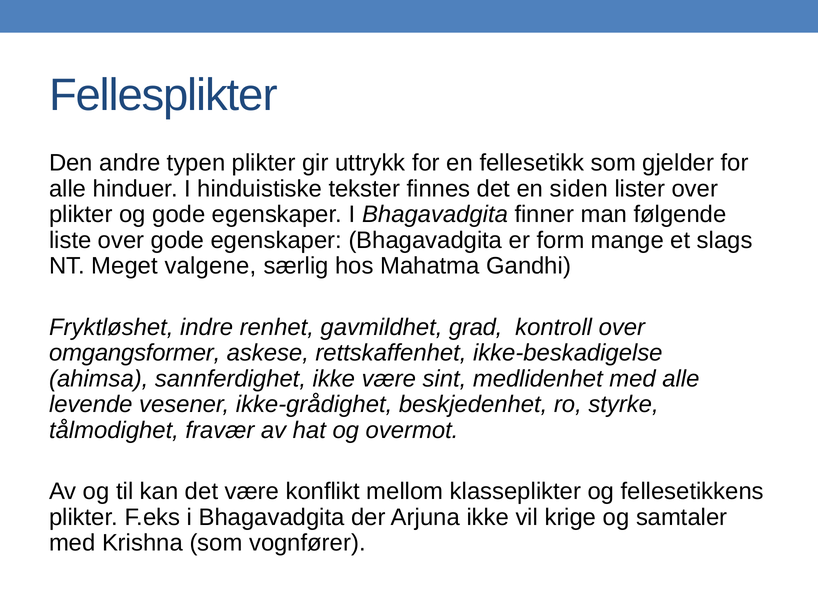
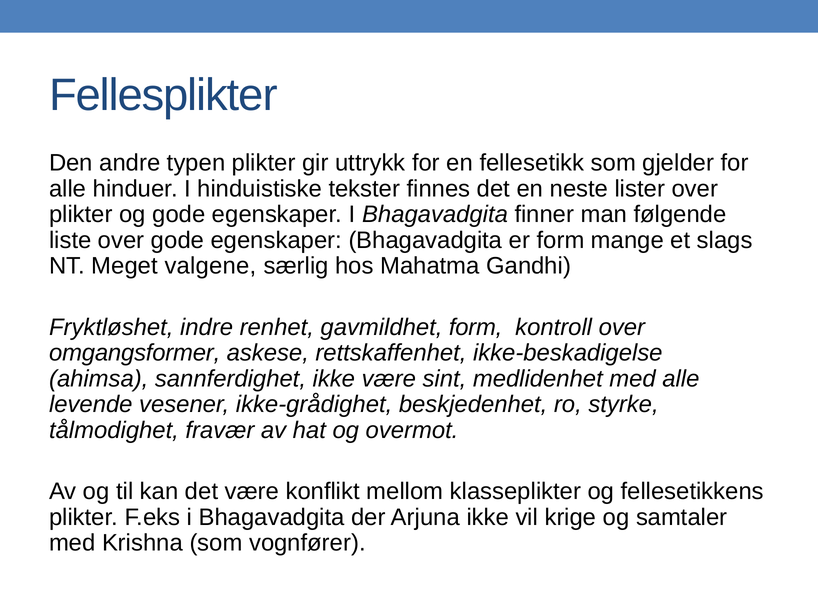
siden: siden -> neste (579, 189)
gavmildhet grad: grad -> form (476, 328)
